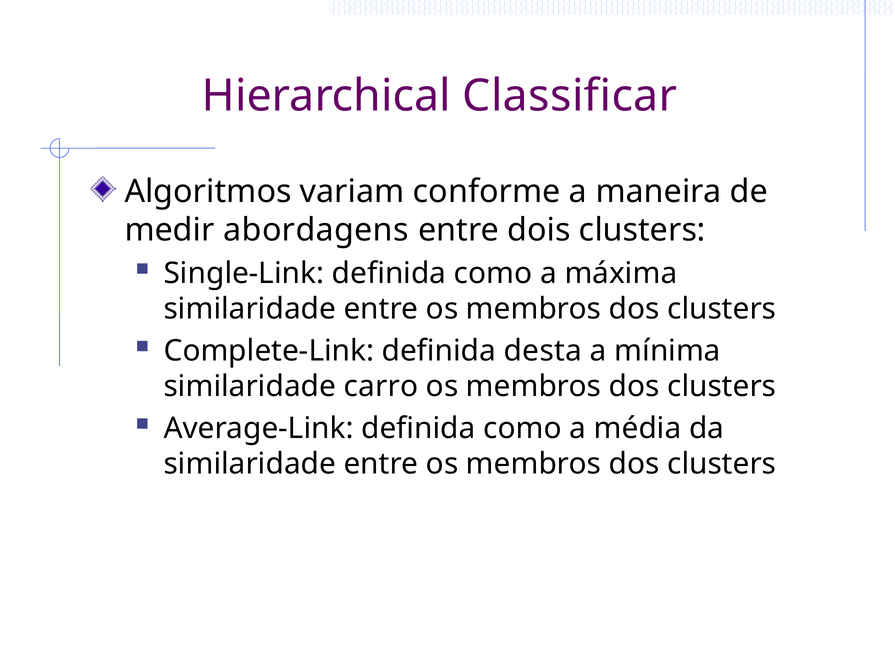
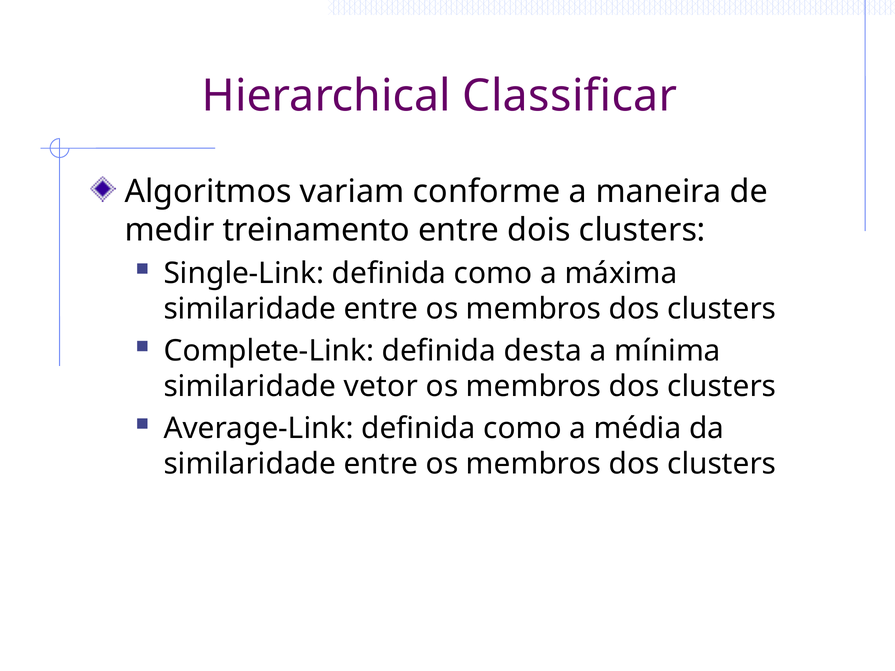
abordagens: abordagens -> treinamento (316, 230)
carro: carro -> vetor (381, 387)
